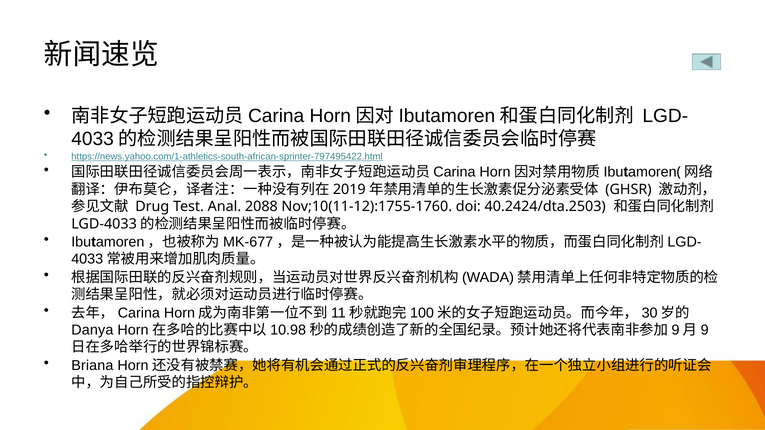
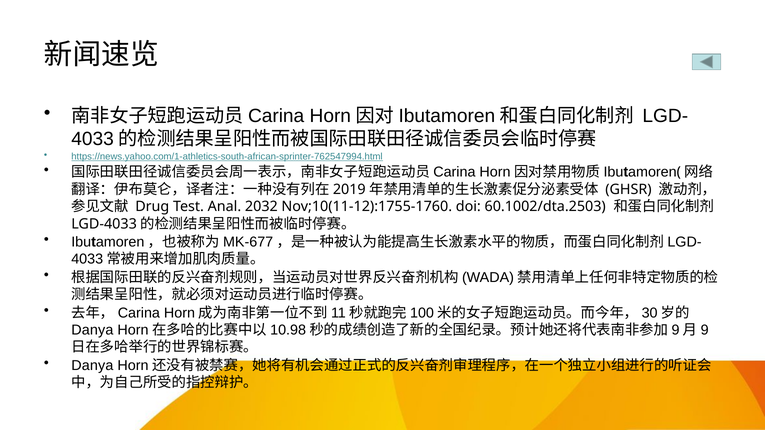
https://news.yahoo.com/1-athletics-south-african-sprinter-797495422.html: https://news.yahoo.com/1-athletics-south-african-sprinter-797495422.html -> https://news.yahoo.com/1-athletics-south-african-sprinter-762547994.html (227, 157)
2088: 2088 -> 2032 (261, 207)
40.2424/dta.2503: 40.2424/dta.2503 -> 60.1002/dta.2503 (545, 207)
Briana: Briana -> Danya (92, 366)
